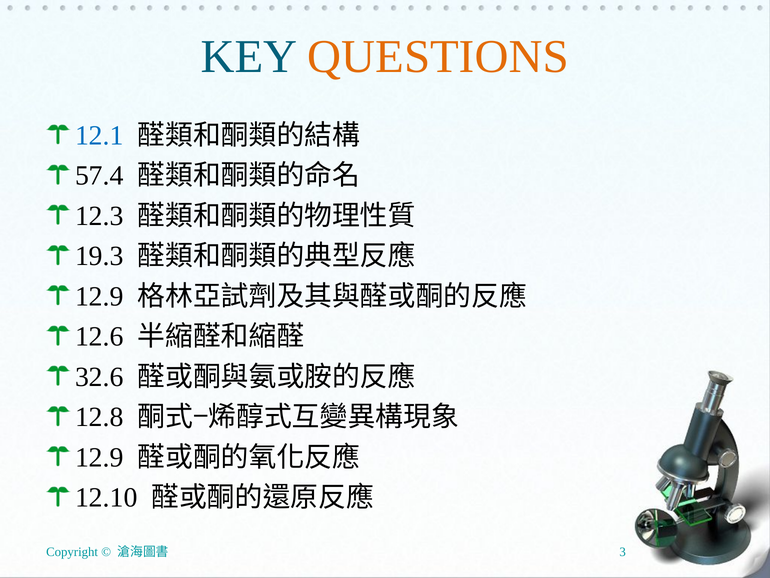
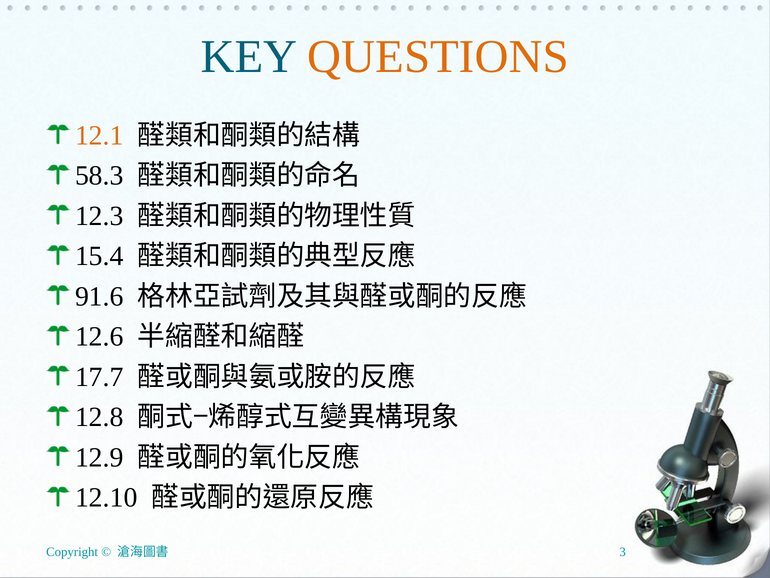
12.1 colour: blue -> orange (99, 135)
57.4: 57.4 -> 58.3 (99, 176)
19.3: 19.3 -> 15.4 (99, 256)
12.9: 12.9 -> 91.6 (99, 296)
32.6: 32.6 -> 17.7 (99, 377)
